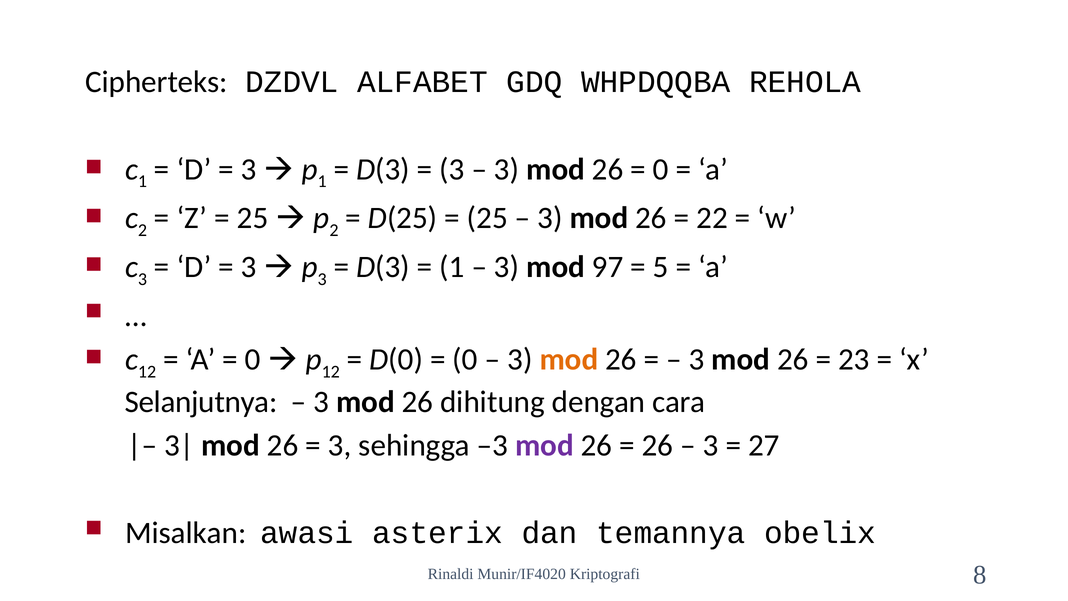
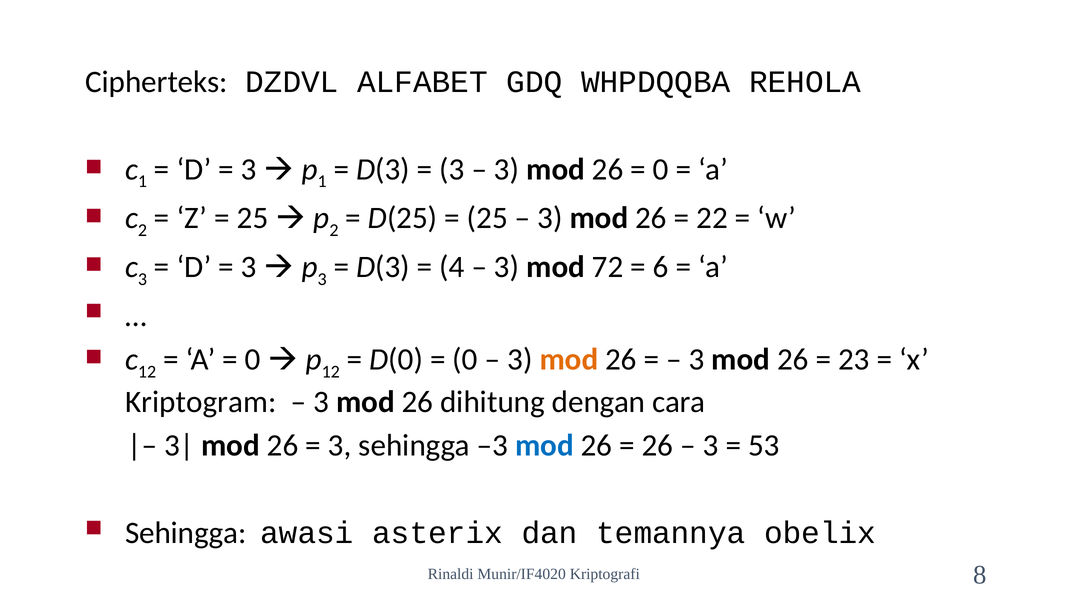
1: 1 -> 4 (452, 267)
97: 97 -> 72 (608, 267)
5: 5 -> 6 (661, 267)
Selanjutnya: Selanjutnya -> Kriptogram (201, 402)
mod colour: purple -> blue (544, 445)
27: 27 -> 53 (764, 445)
Misalkan: Misalkan -> Sehingga (186, 533)
